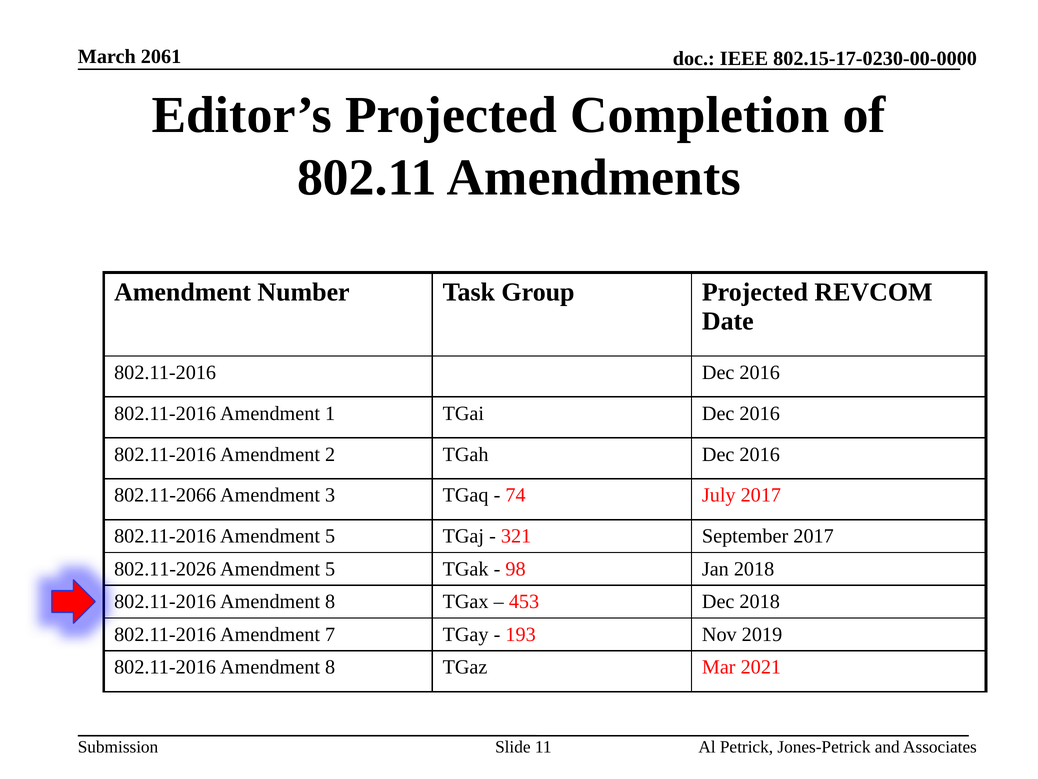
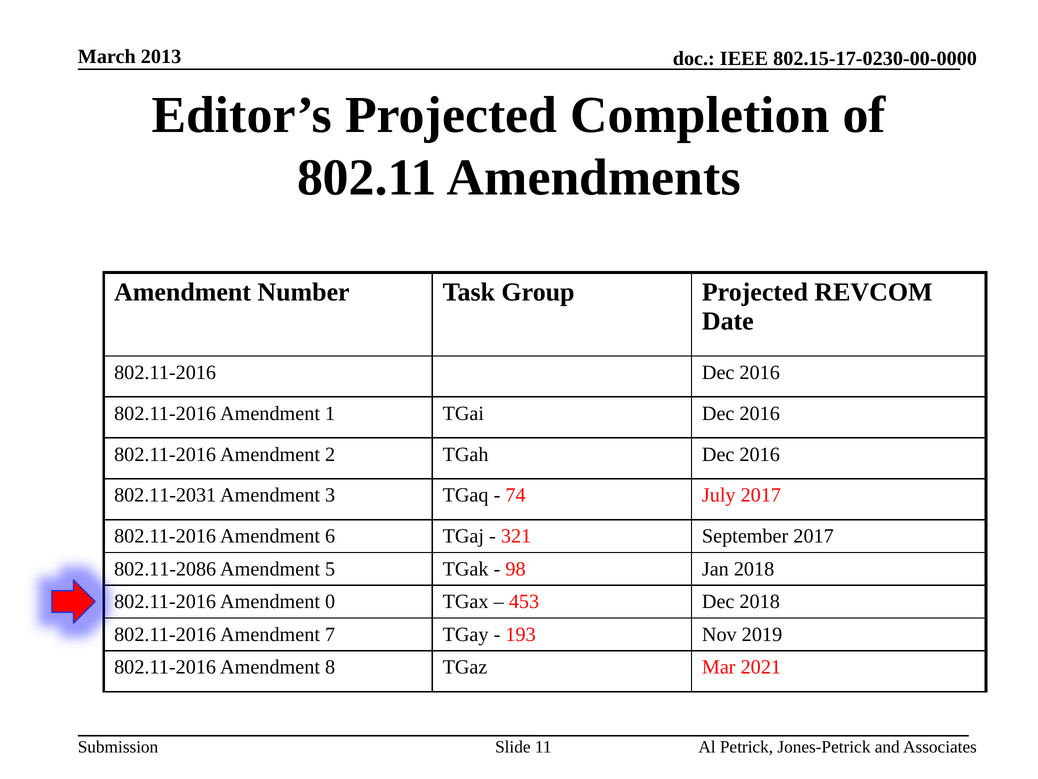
2061: 2061 -> 2013 (161, 57)
802.11-2066: 802.11-2066 -> 802.11-2031 (165, 495)
802.11-2016 Amendment 5: 5 -> 6 (330, 536)
802.11-2026: 802.11-2026 -> 802.11-2086 (165, 569)
8: 8 -> 0 (330, 601)
